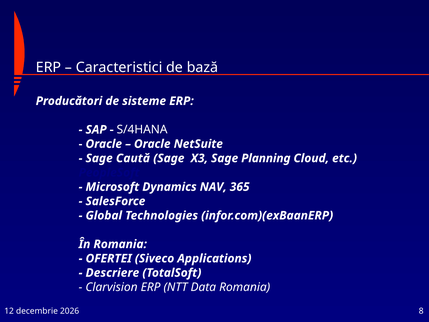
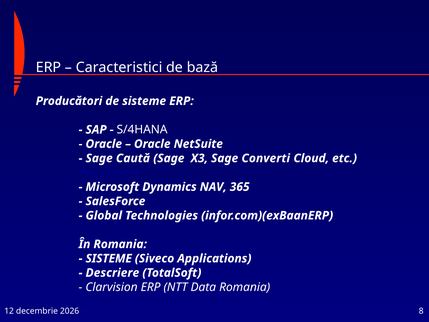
Planning: Planning -> Converti (266, 158)
OFERTEI: OFERTEI -> SISTEME (109, 258)
